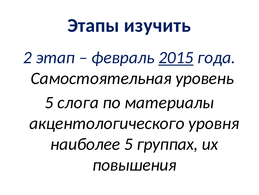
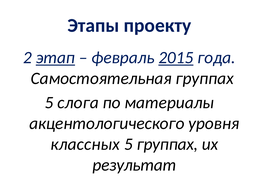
изучить: изучить -> проекту (157, 25)
этап underline: none -> present (55, 57)
Самостоятельная уровень: уровень -> группах (205, 78)
наиболее: наиболее -> классных (85, 144)
повышения: повышения -> результат (134, 164)
